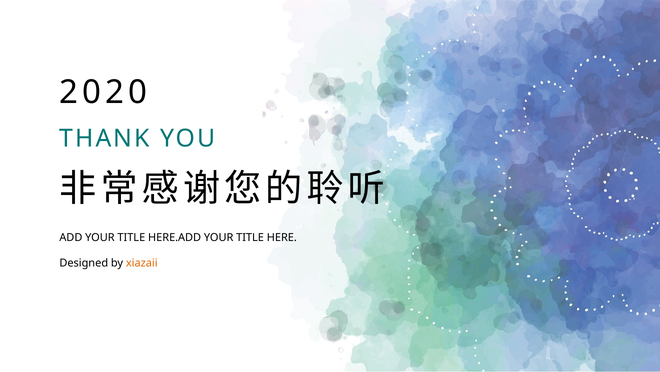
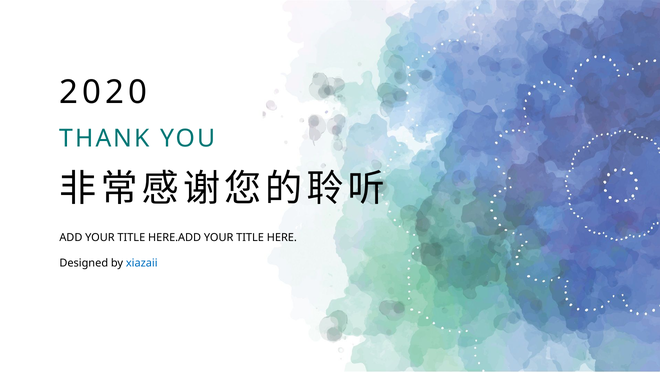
xiazaii colour: orange -> blue (142, 263)
